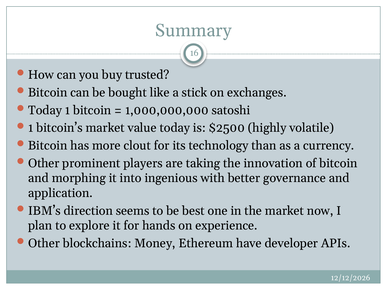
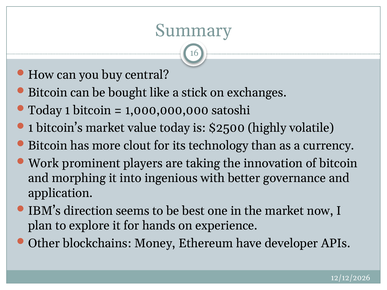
trusted: trusted -> central (147, 75)
Other: Other -> Work (44, 163)
